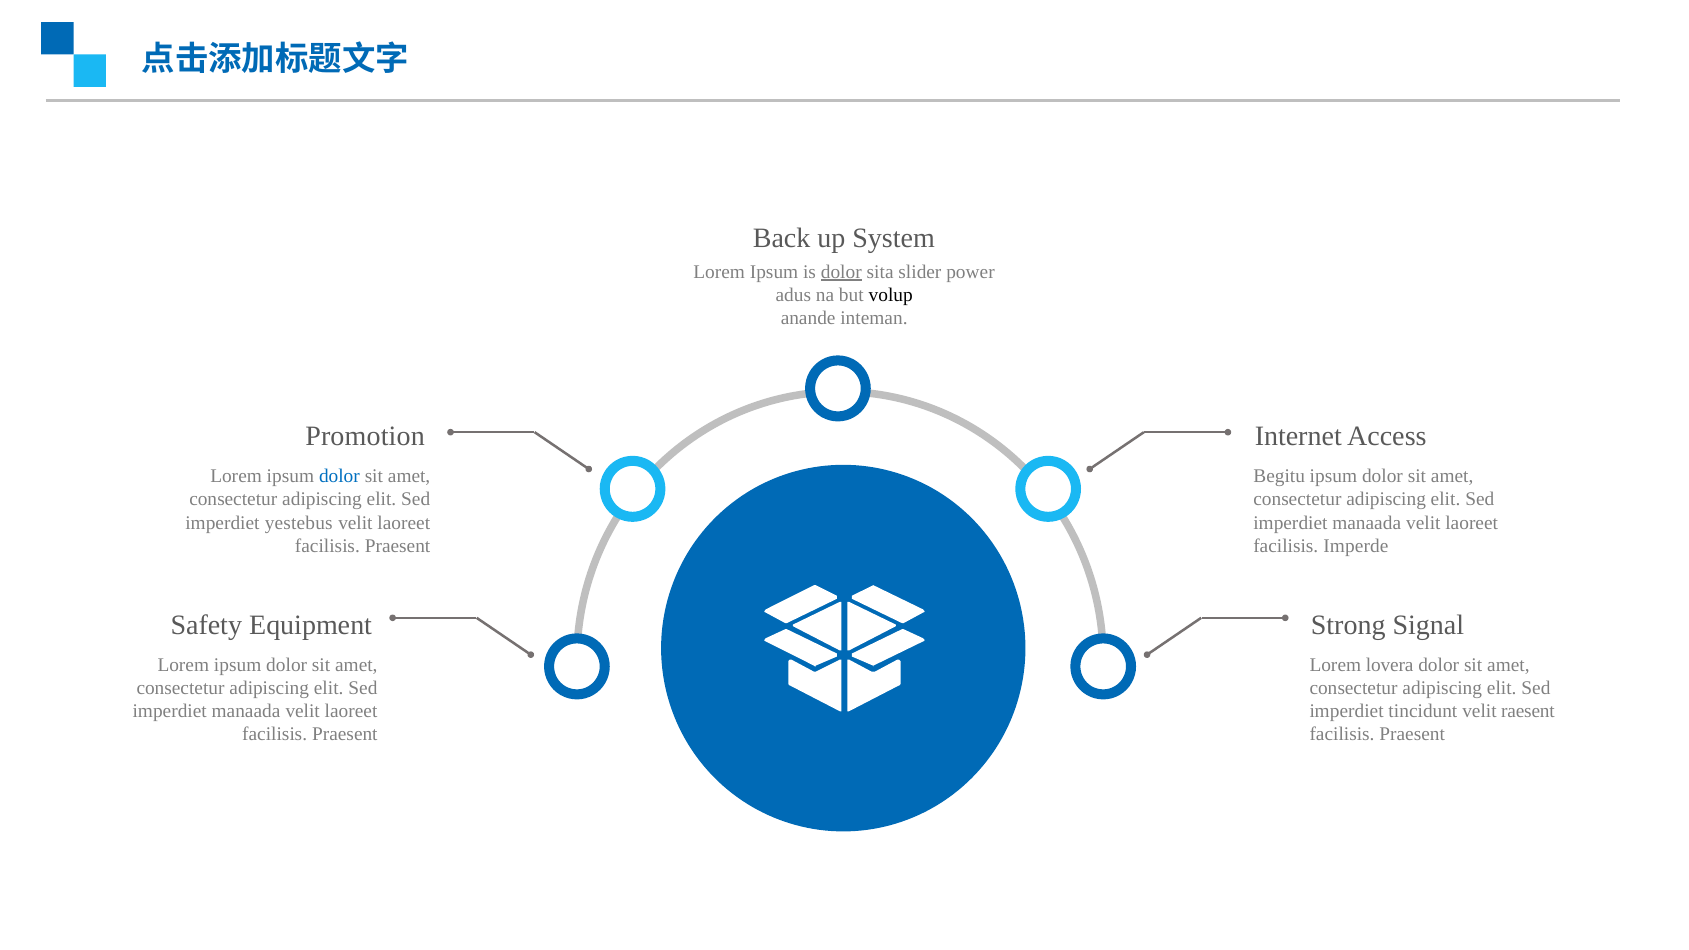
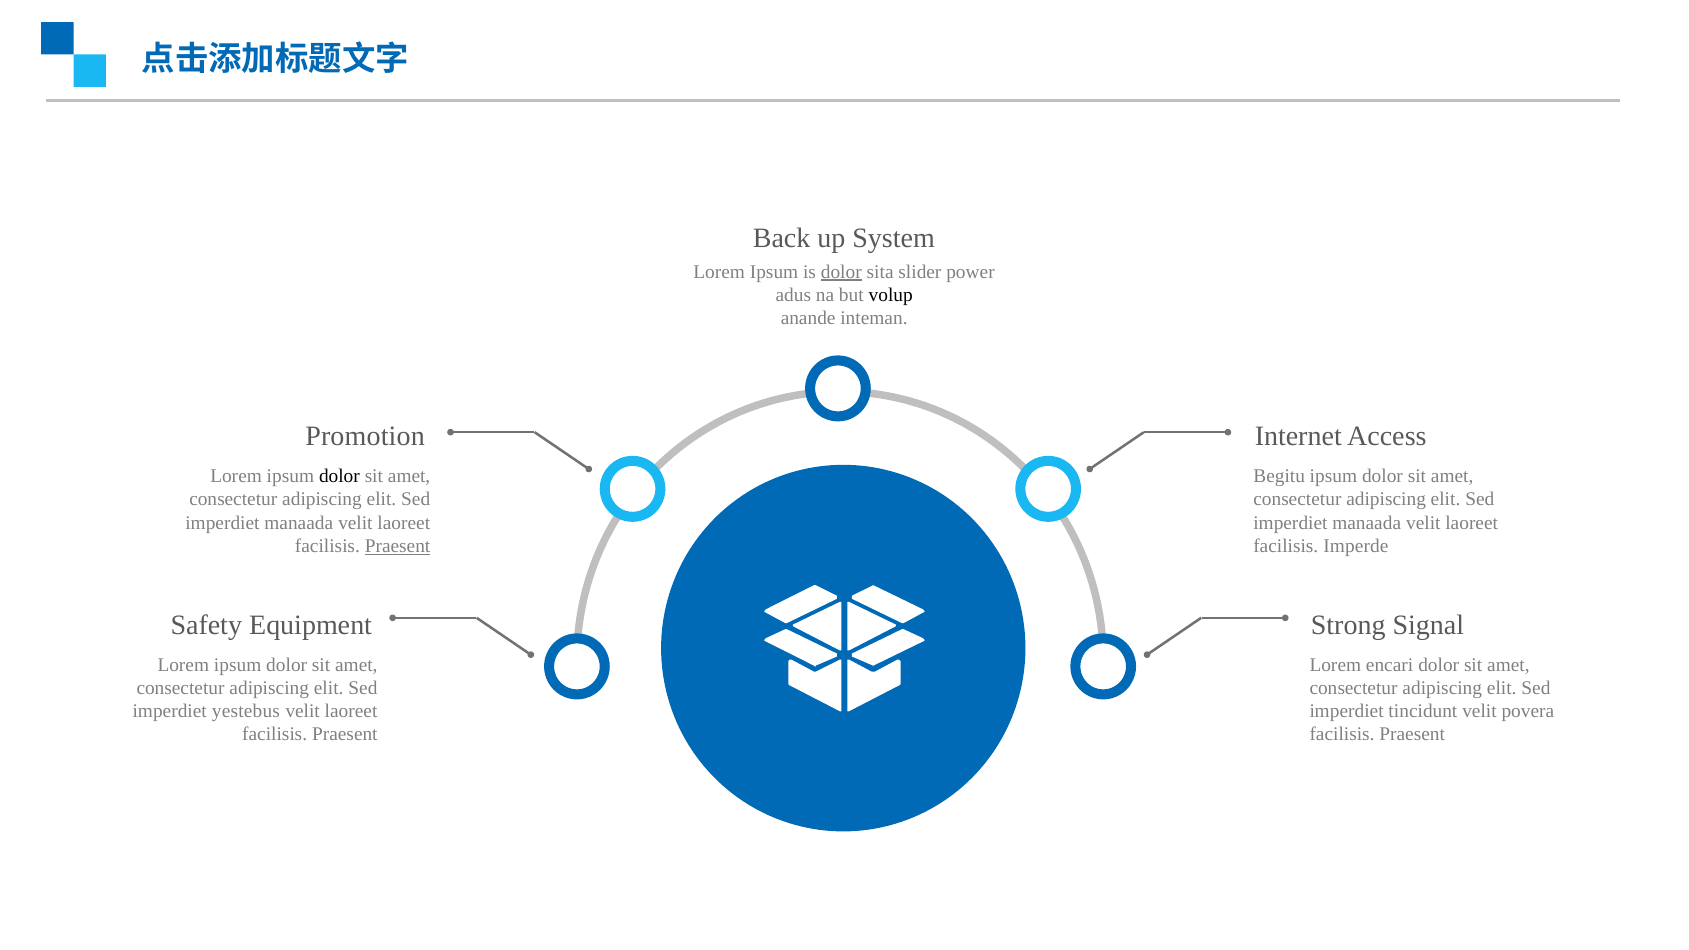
dolor colour: blue -> black (339, 476)
yestebus: yestebus -> manaada (299, 523)
Praesent underline: none -> present (398, 546)
lovera: lovera -> encari (1390, 665)
manaada: manaada -> yestebus (246, 711)
raesent: raesent -> povera (1528, 711)
